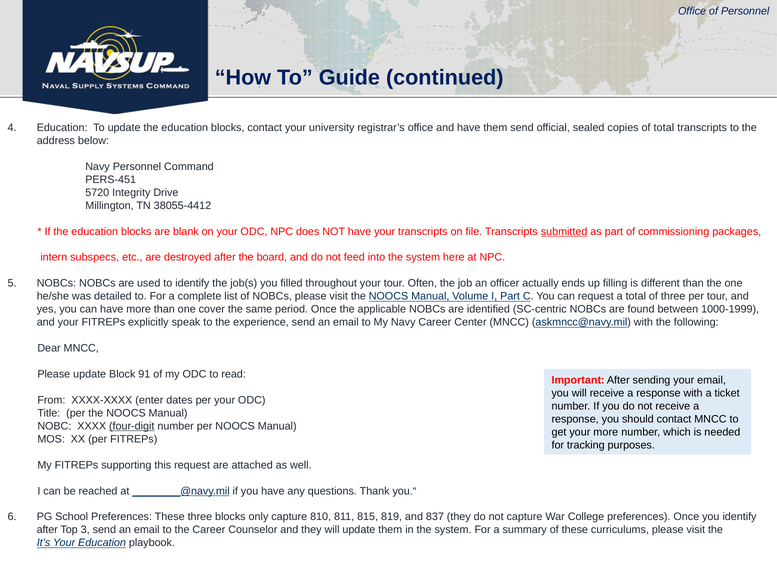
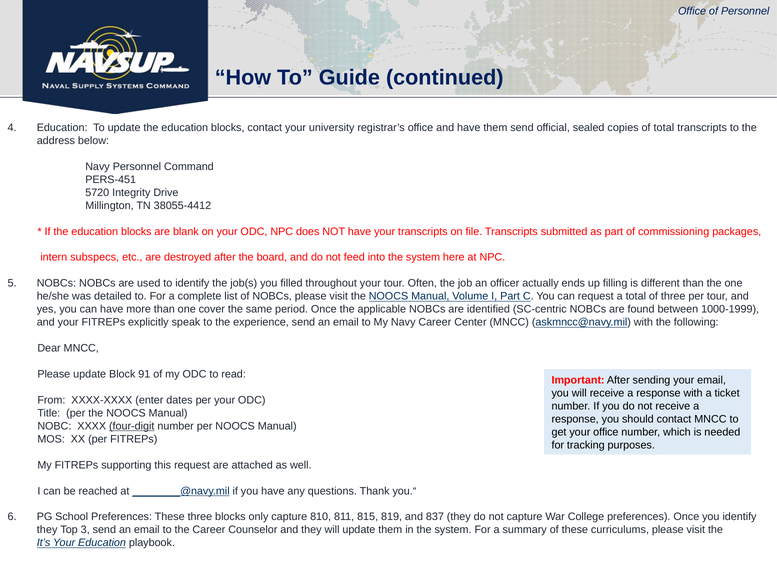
submitted underline: present -> none (564, 231)
your more: more -> office (606, 432)
after: after -> they (47, 530)
